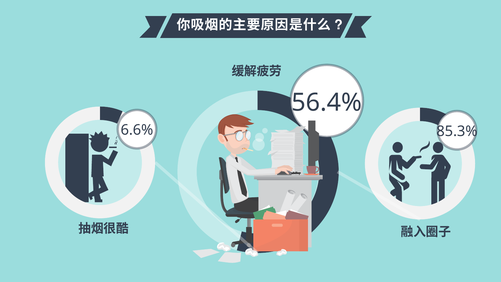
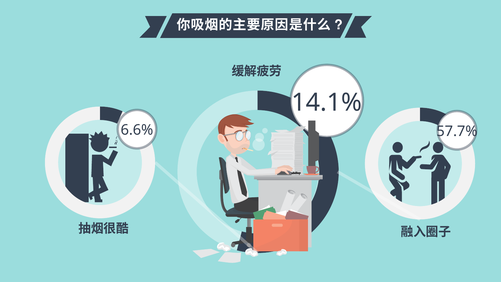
56.4%: 56.4% -> 14.1% (327, 103)
85.3%: 85.3% -> 57.7% (457, 131)
